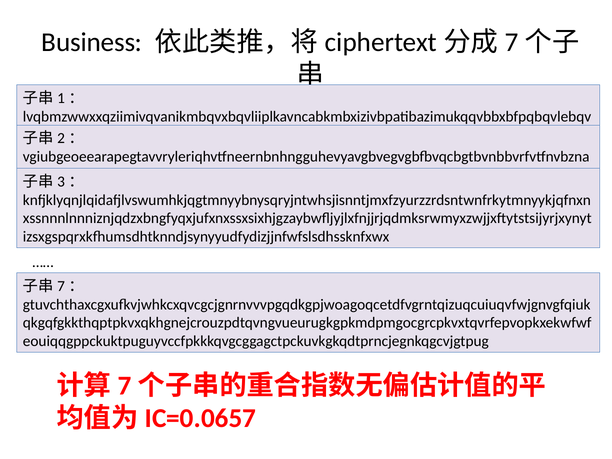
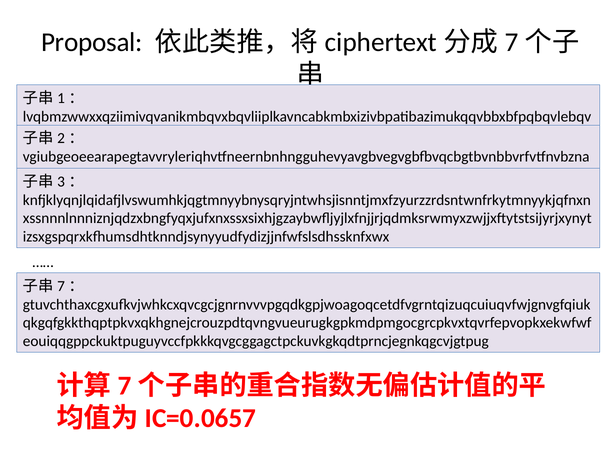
Business: Business -> Proposal (92, 42)
